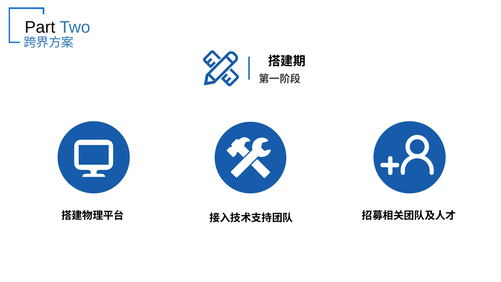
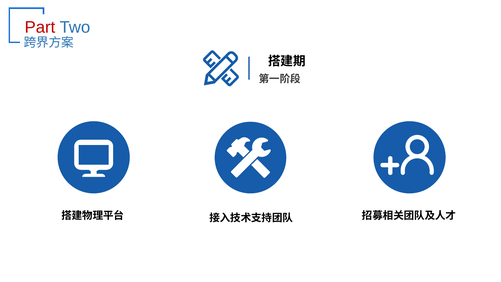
Part colour: black -> red (40, 27)
